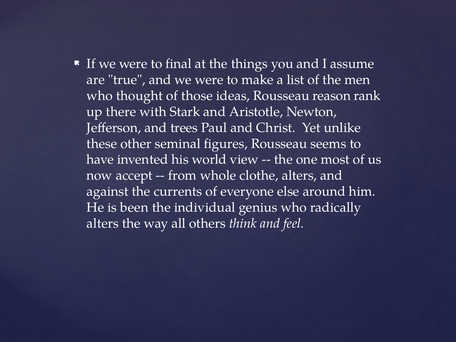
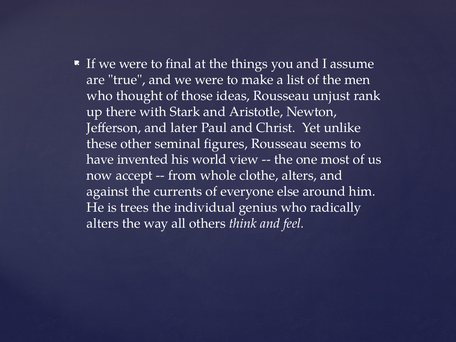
reason: reason -> unjust (332, 96)
trees: trees -> later (184, 128)
been: been -> trees (134, 207)
